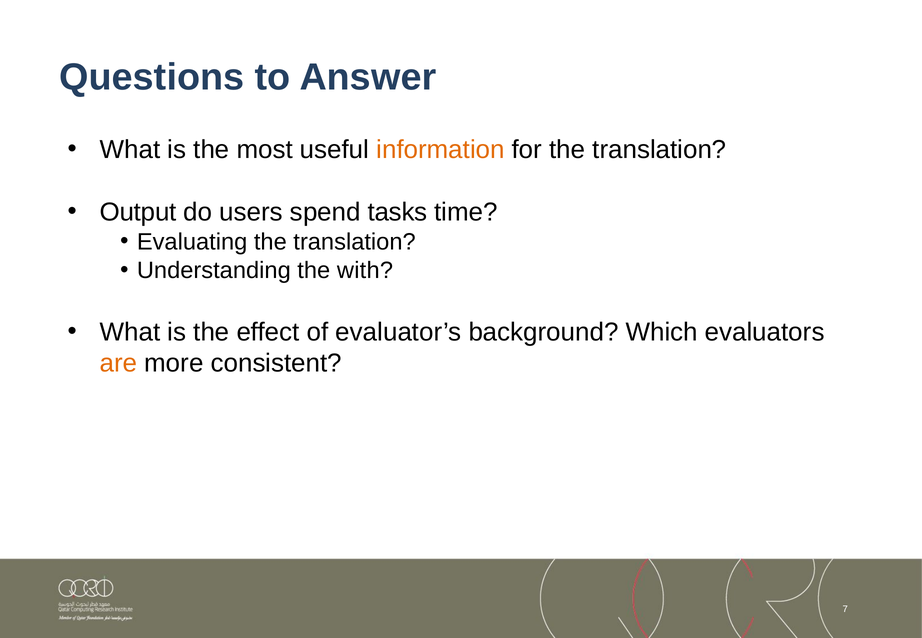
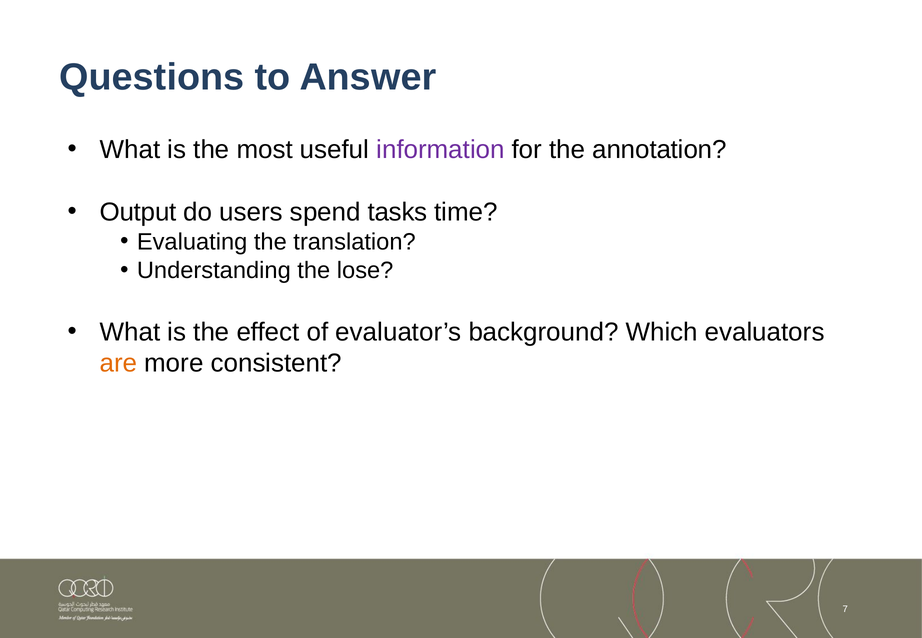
information colour: orange -> purple (441, 150)
for the translation: translation -> annotation (659, 150)
with: with -> lose (365, 271)
